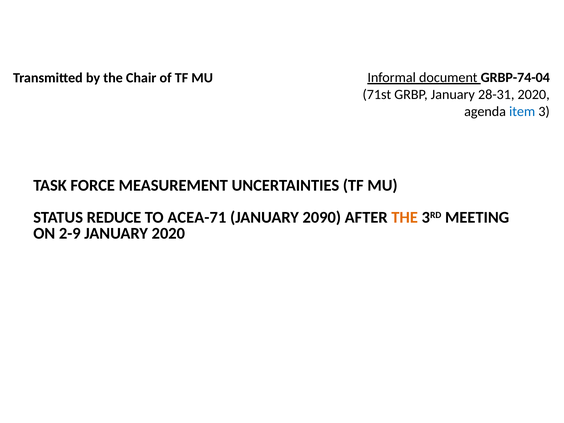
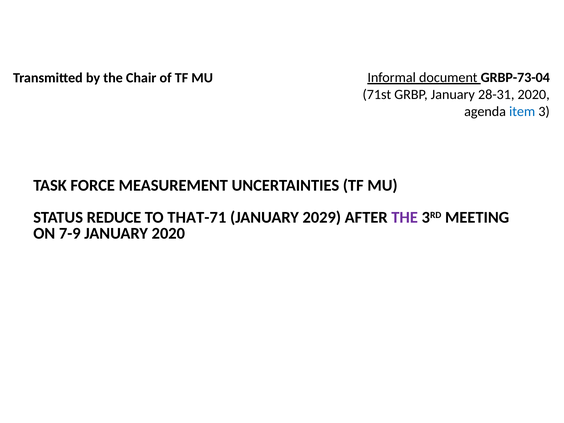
GRBP-74-04: GRBP-74-04 -> GRBP-73-04 (515, 78)
ACEA-71: ACEA-71 -> THAT-71 (197, 217)
2090: 2090 -> 2029 (322, 217)
THE colour: orange -> purple (405, 217)
2-9: 2-9 -> 7-9 (70, 233)
